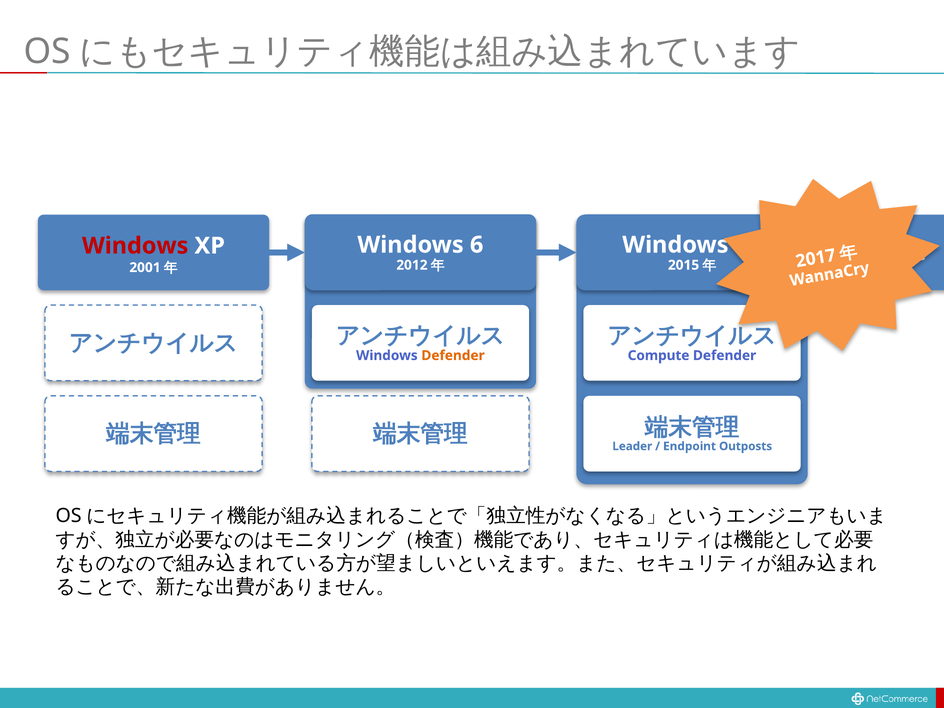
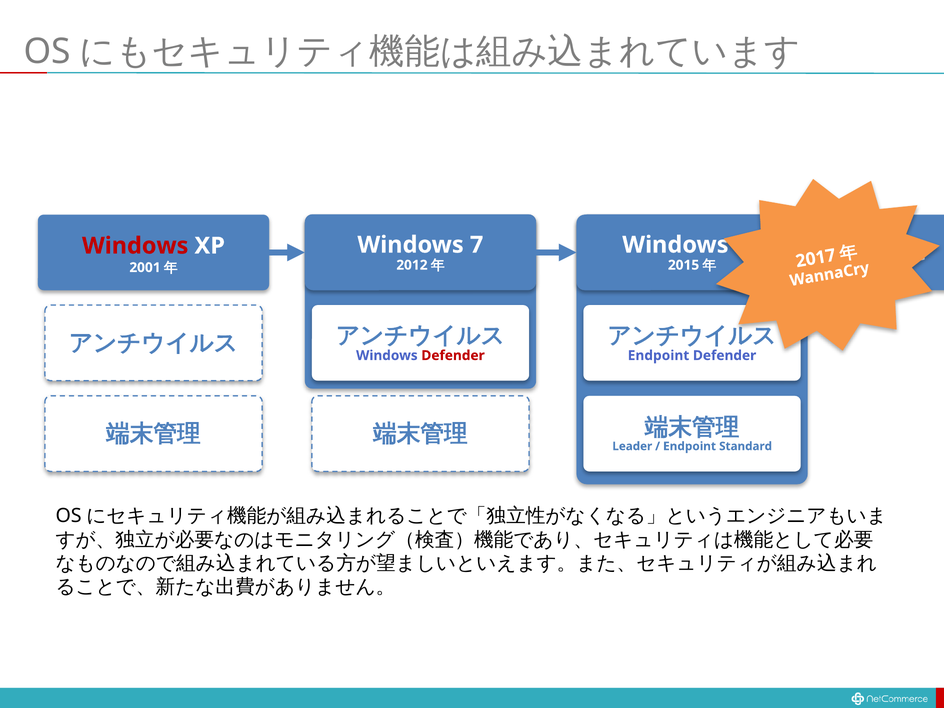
6: 6 -> 7 (477, 245)
Defender colour: orange -> red (453, 356)
Compute: Compute -> Endpoint (658, 356)
Outposts: Outposts -> Standard (746, 446)
